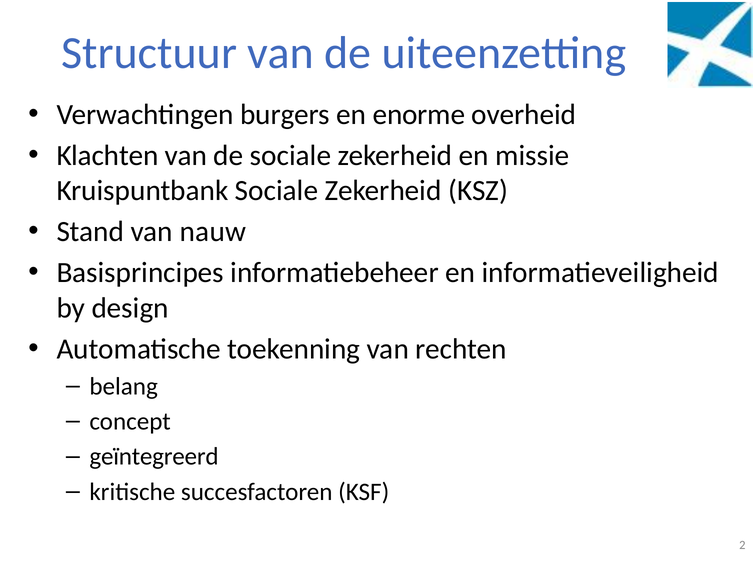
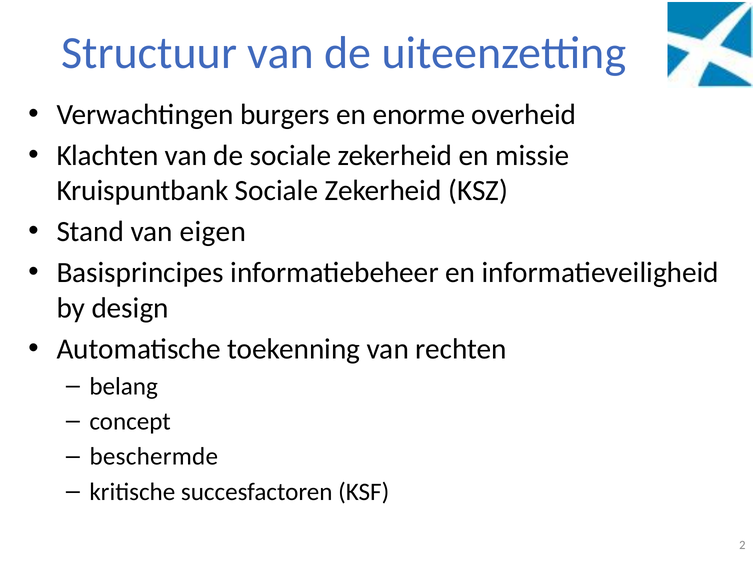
nauw: nauw -> eigen (213, 232)
geïntegreerd: geïntegreerd -> beschermde (154, 456)
